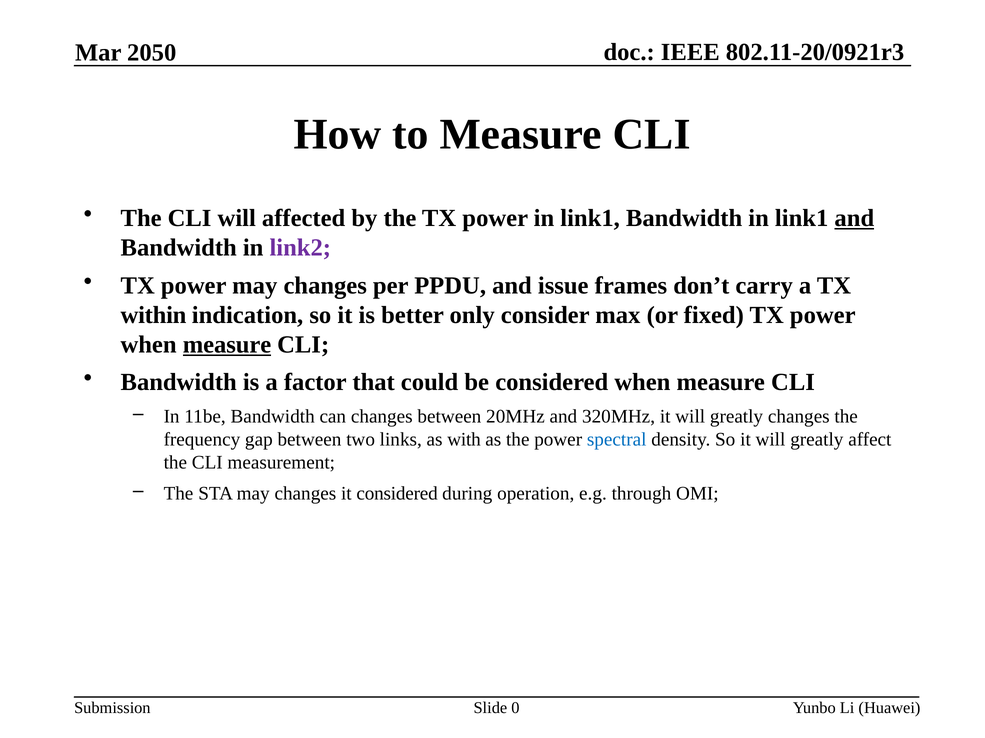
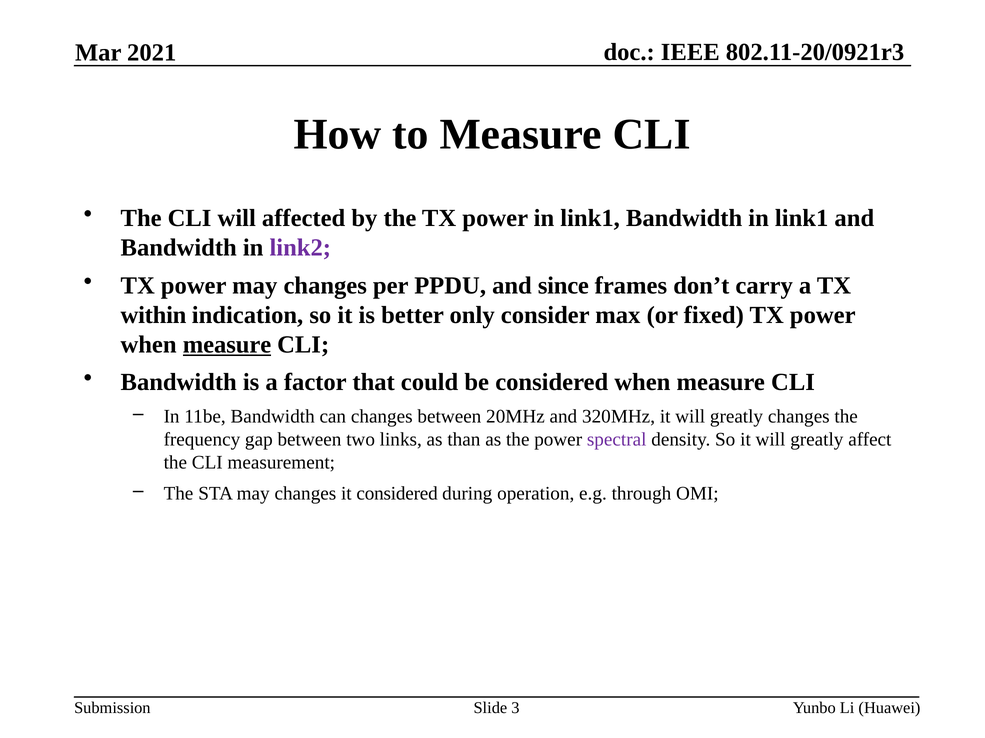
2050: 2050 -> 2021 (152, 53)
and underline: present -> none (854, 218)
issue: issue -> since (563, 286)
with: with -> than (464, 440)
spectral colour: blue -> purple (617, 440)
0: 0 -> 3 (515, 709)
